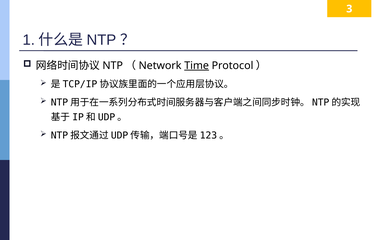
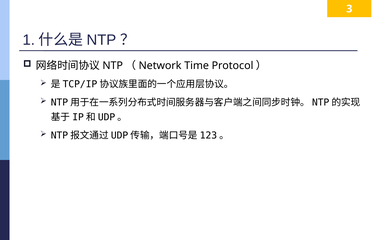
Time underline: present -> none (197, 65)
